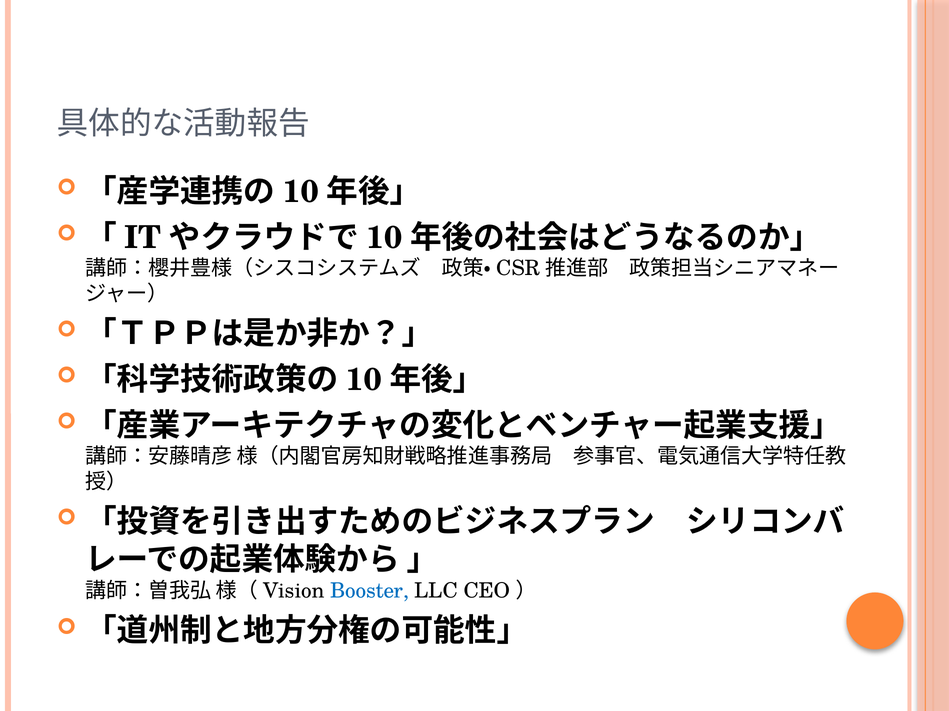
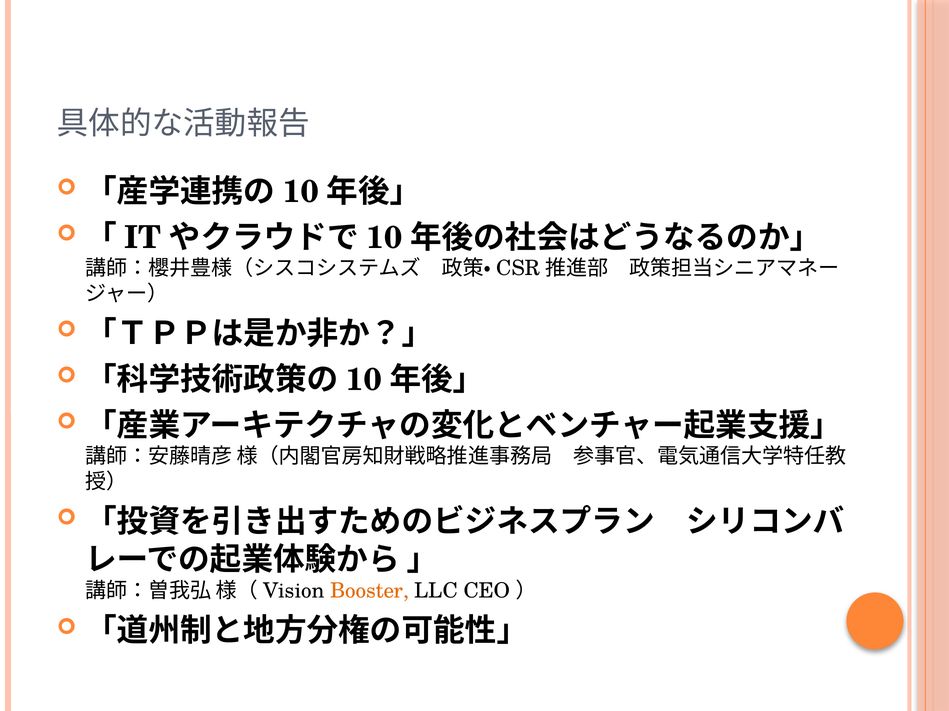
Booster colour: blue -> orange (370, 591)
